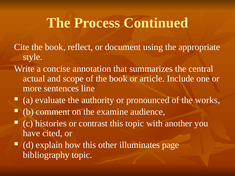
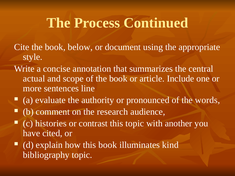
reflect: reflect -> below (80, 47)
works: works -> words (208, 100)
examine: examine -> research (112, 112)
this other: other -> book (108, 145)
page: page -> kind (170, 145)
